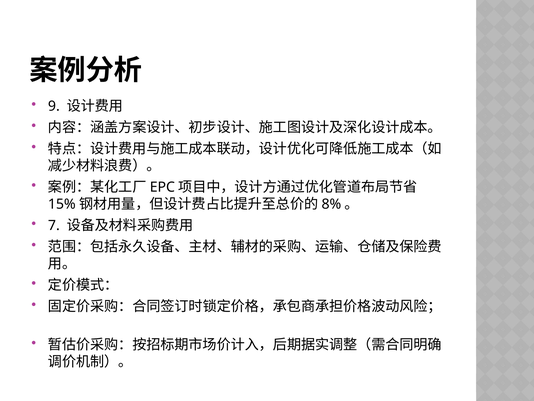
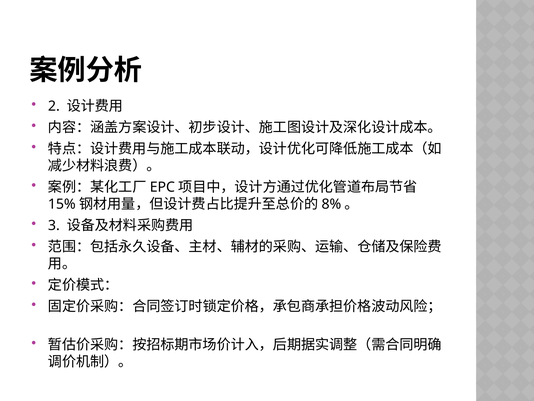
9: 9 -> 2 (54, 106)
7: 7 -> 3 (54, 225)
